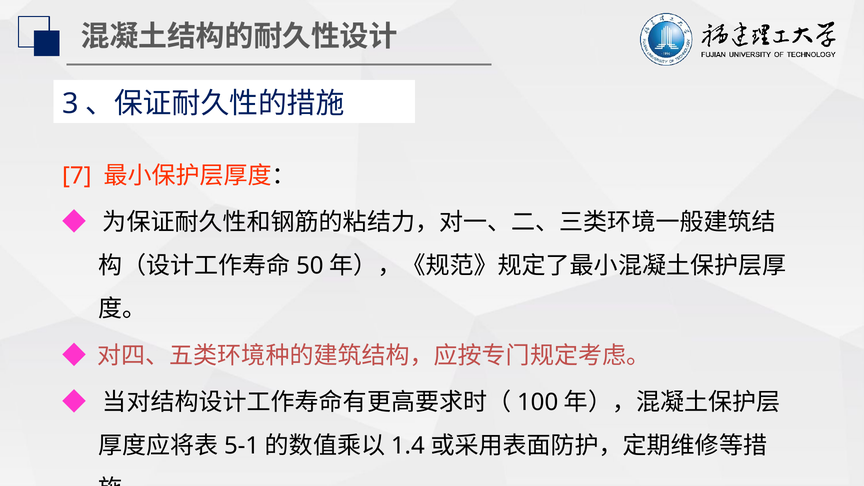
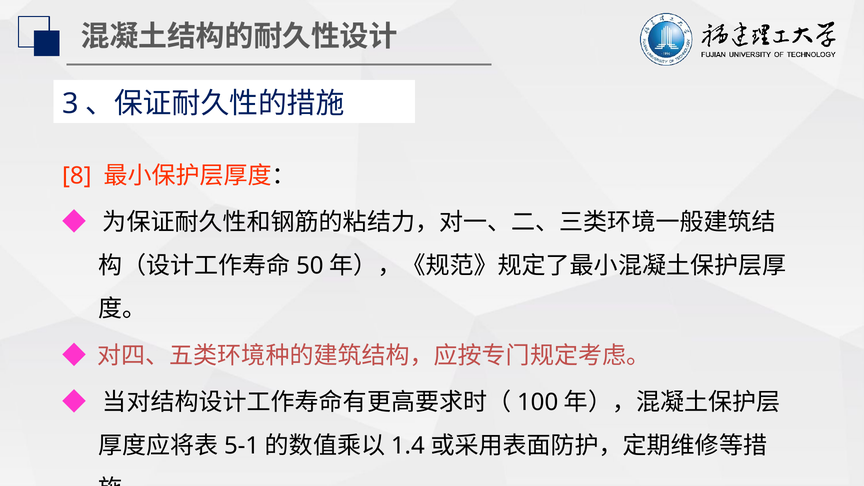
7: 7 -> 8 (77, 176)
